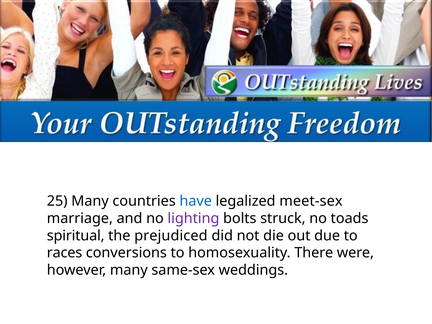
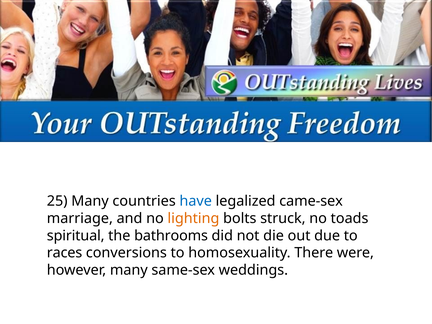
meet-sex: meet-sex -> came-sex (311, 201)
lighting colour: purple -> orange (193, 218)
prejudiced: prejudiced -> bathrooms (171, 236)
